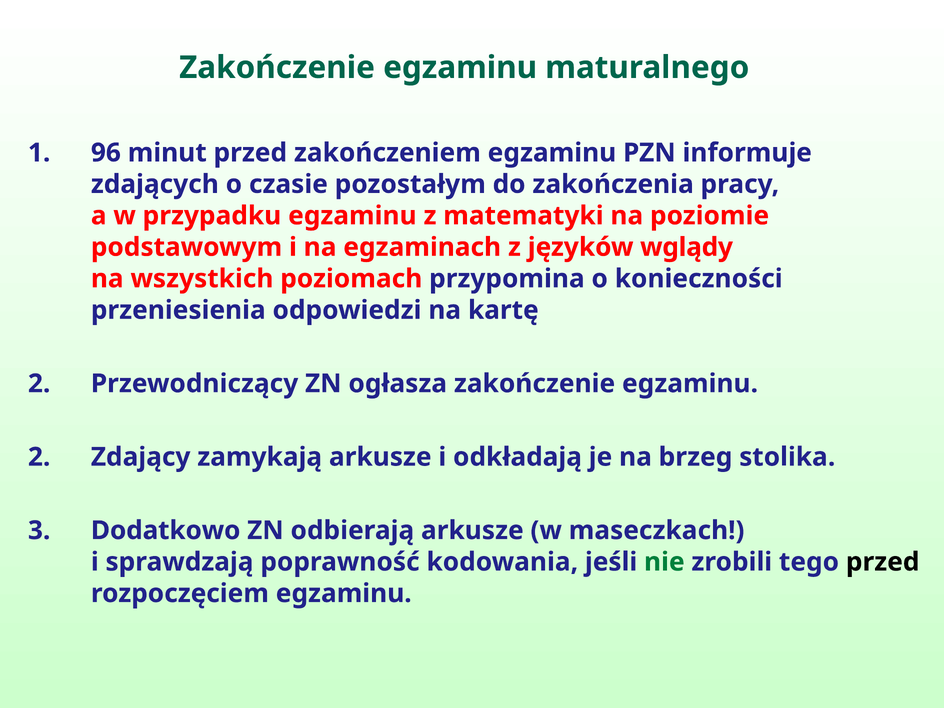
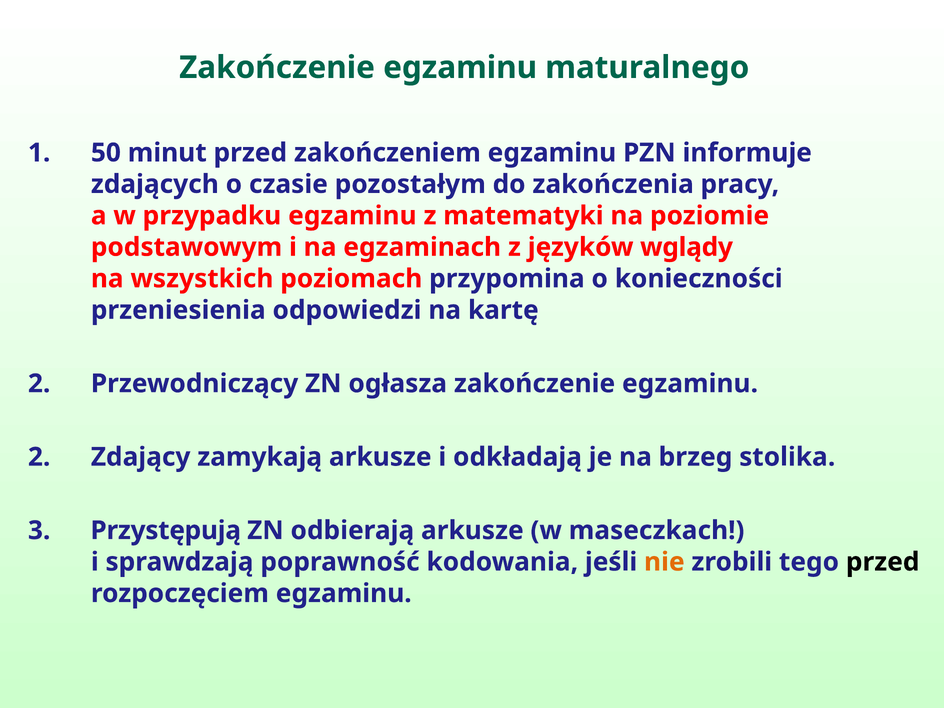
96: 96 -> 50 (106, 153)
Dodatkowo: Dodatkowo -> Przystępują (166, 530)
nie colour: green -> orange (664, 562)
